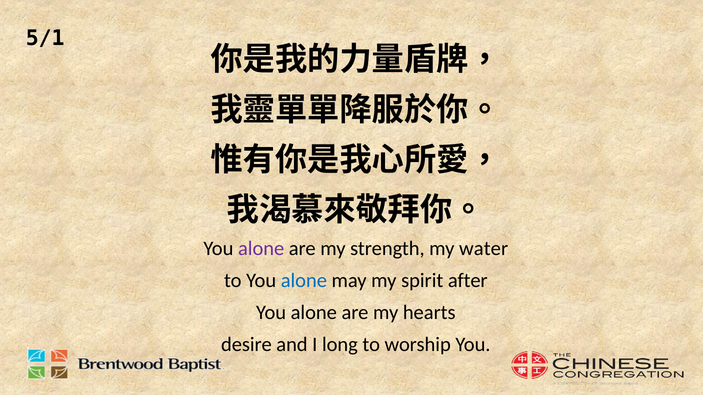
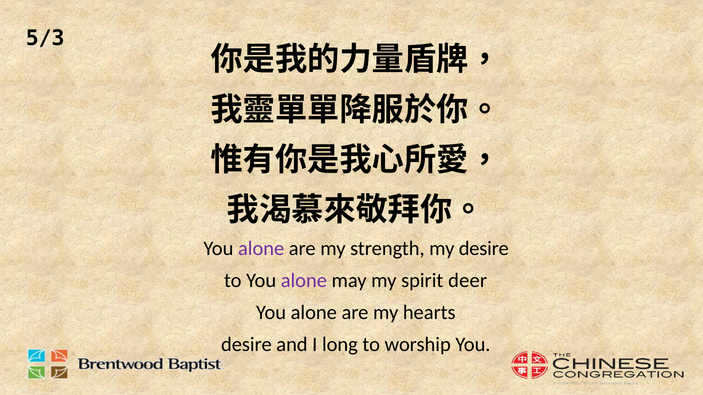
5/1: 5/1 -> 5/3 (45, 38)
my water: water -> desire (484, 249)
alone colour: blue -> purple (304, 281)
after: after -> deer (468, 281)
